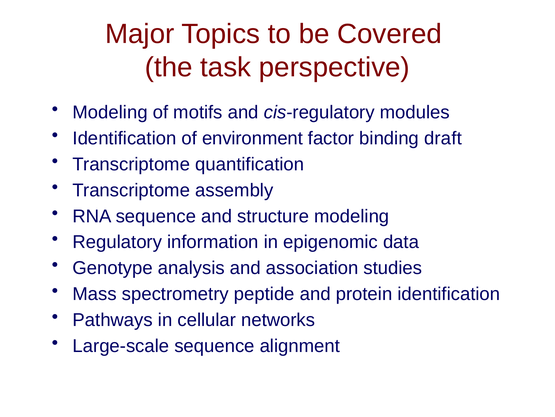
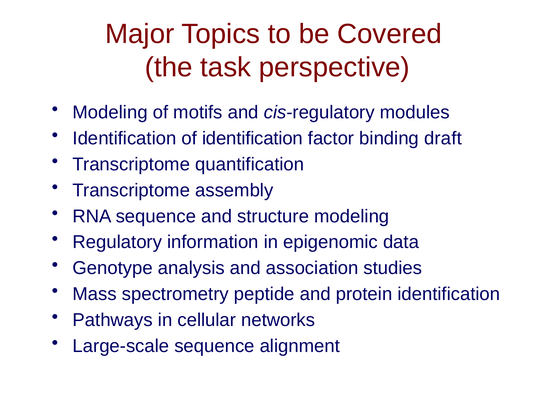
of environment: environment -> identification (252, 138)
